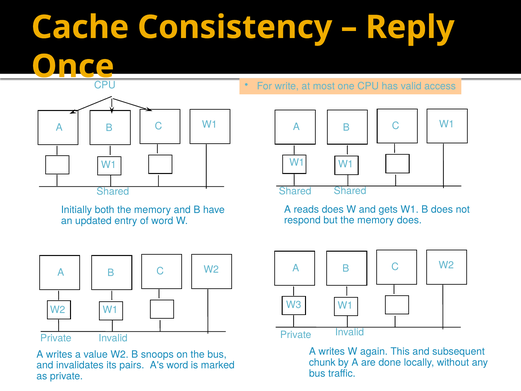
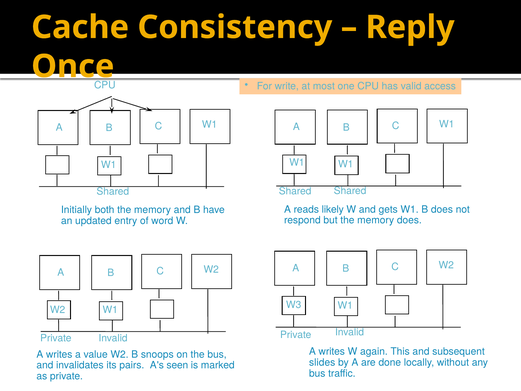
reads does: does -> likely (333, 209)
chunk: chunk -> slides (322, 362)
A's word: word -> seen (177, 365)
